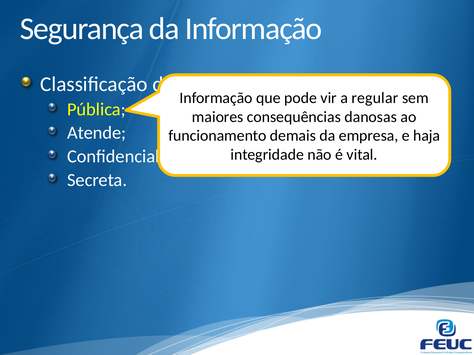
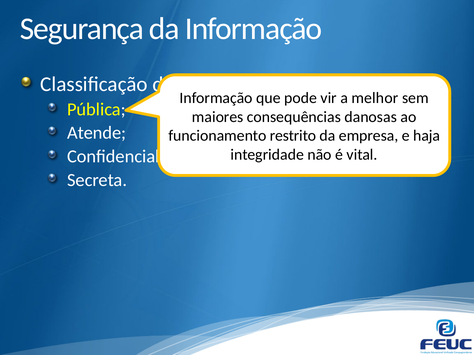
regular: regular -> melhor (375, 98)
demais: demais -> restrito (293, 136)
